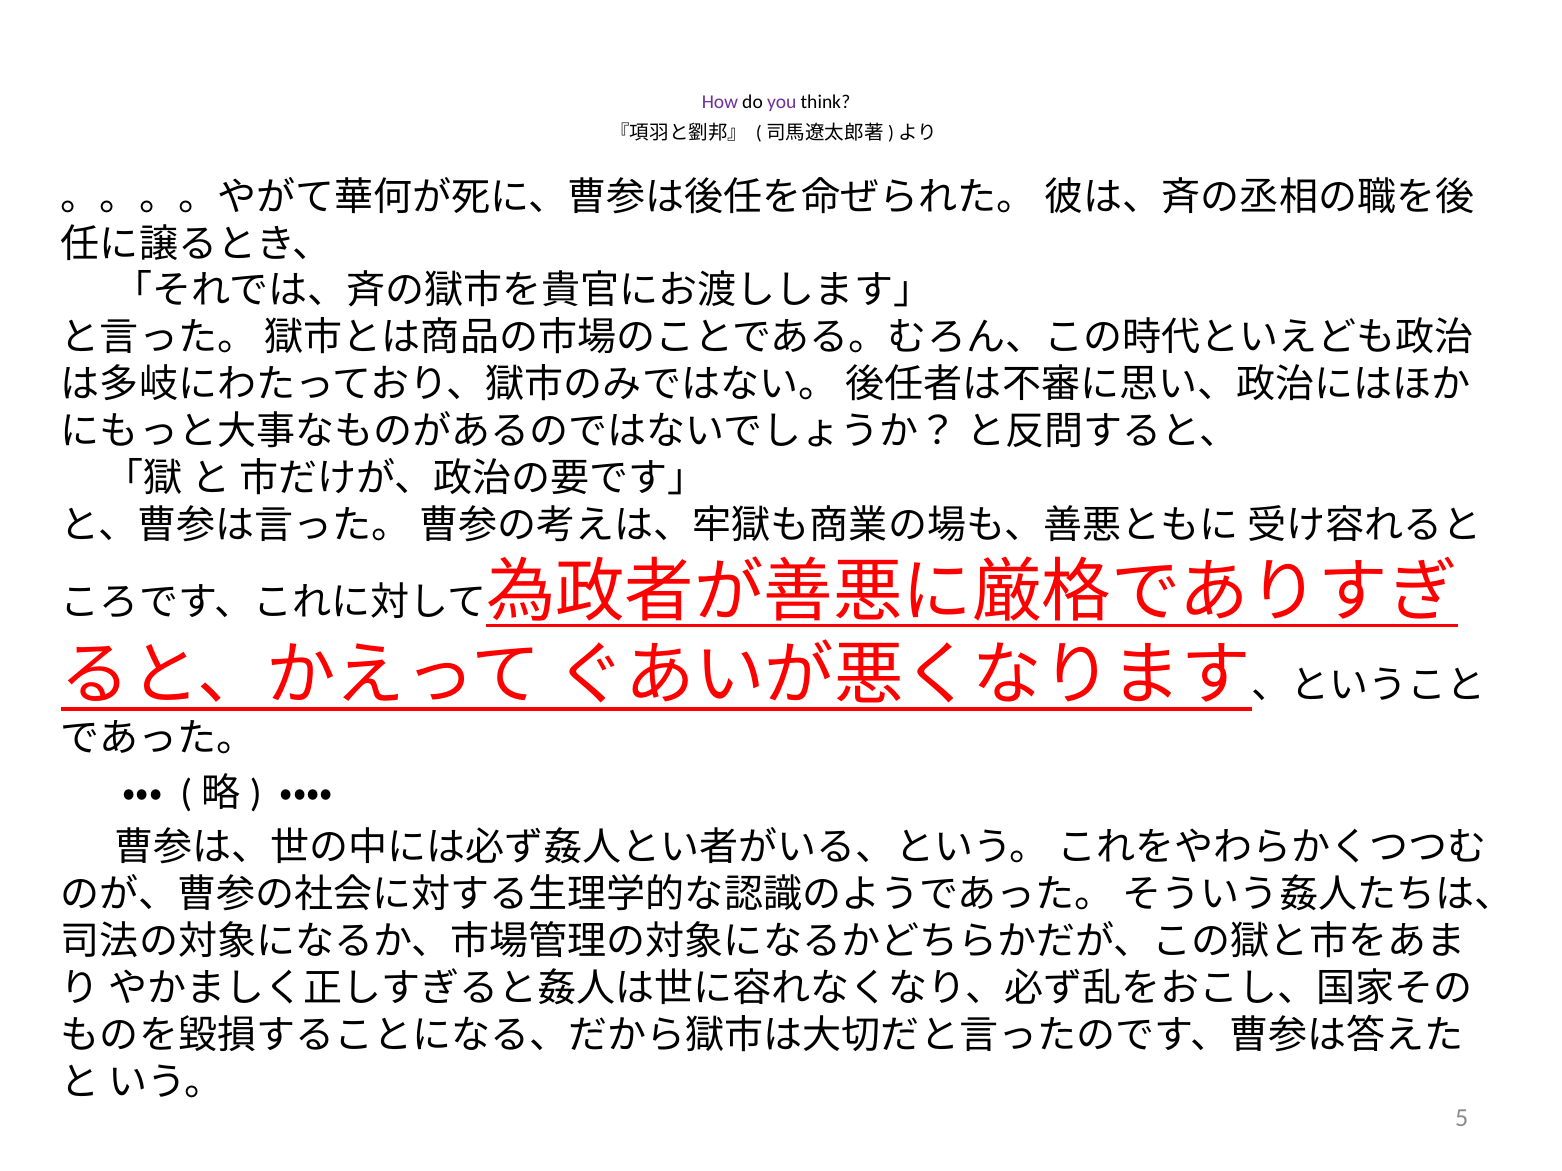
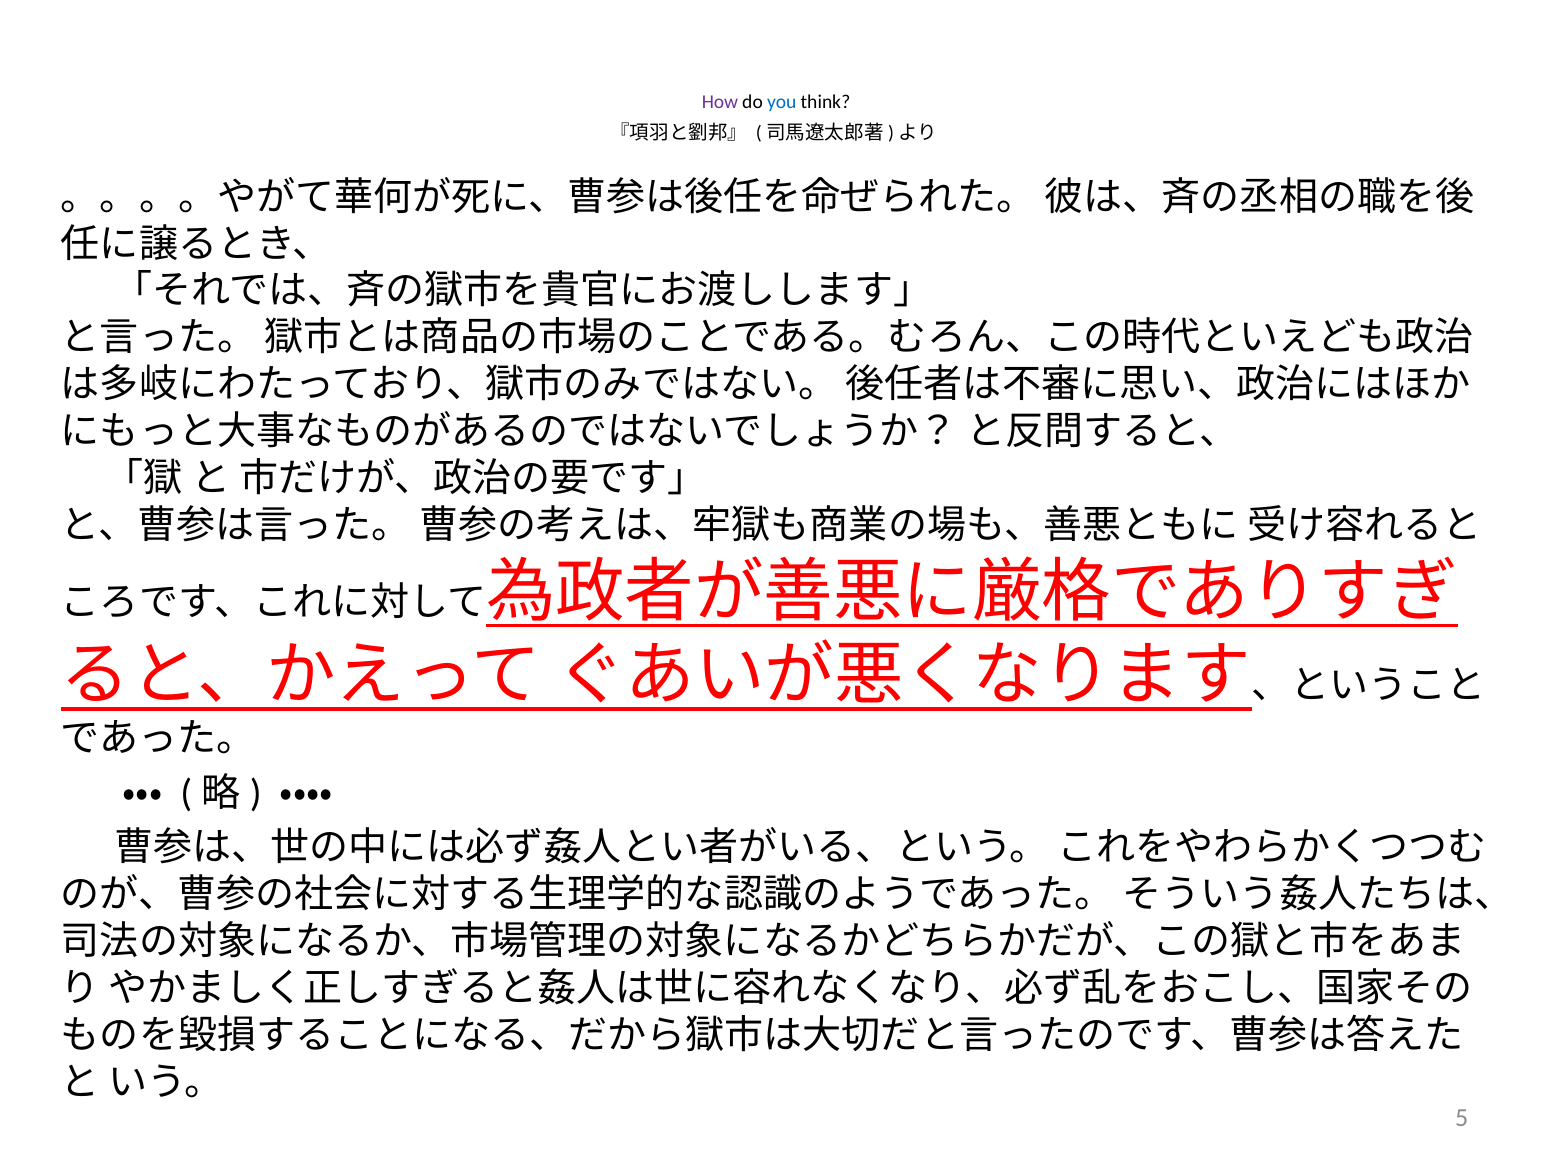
you colour: purple -> blue (782, 102)
